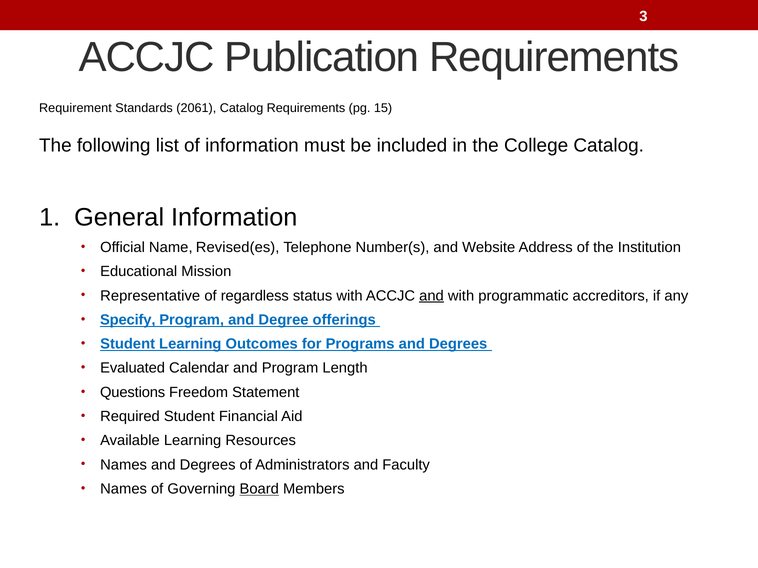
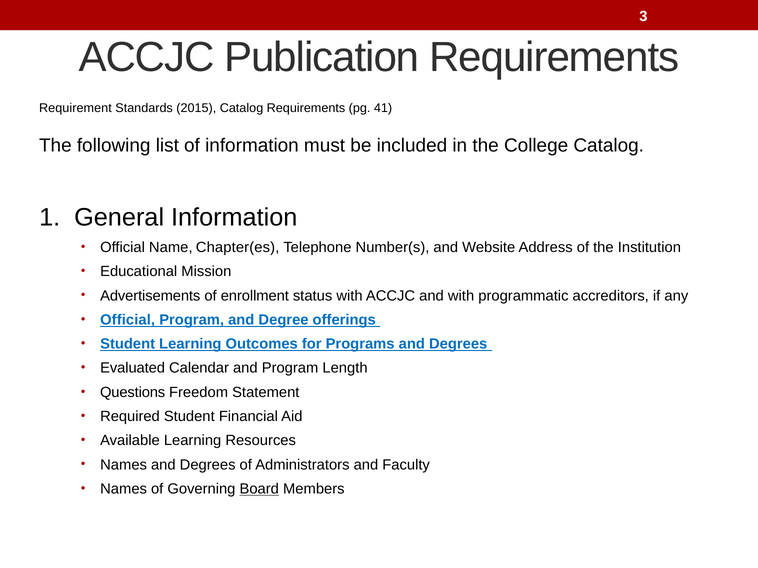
2061: 2061 -> 2015 (196, 108)
15: 15 -> 41 (383, 108)
Revised(es: Revised(es -> Chapter(es (238, 248)
Representative: Representative -> Advertisements (150, 296)
regardless: regardless -> enrollment (255, 296)
and underline: present -> none (432, 296)
Specify: Specify -> Official (128, 320)
